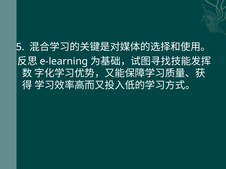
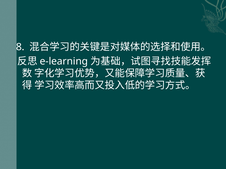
5: 5 -> 8 (20, 47)
